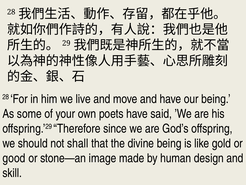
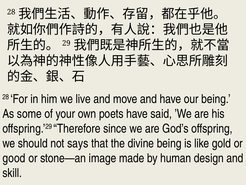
shall: shall -> says (78, 143)
